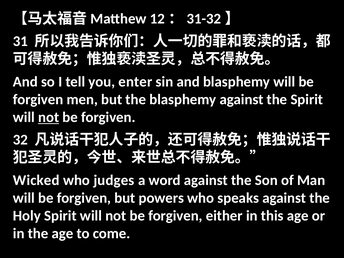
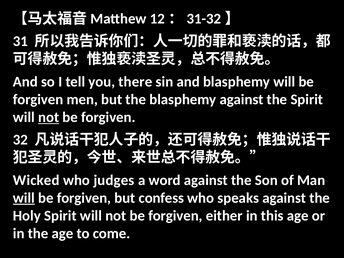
enter: enter -> there (135, 82)
will underline: none -> present (24, 198)
powers: powers -> confess (161, 198)
